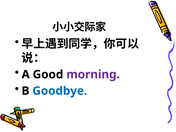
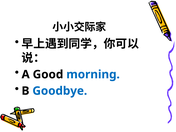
morning colour: purple -> blue (93, 74)
